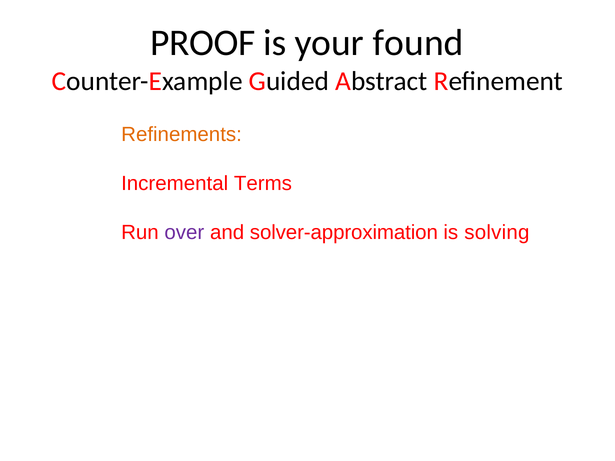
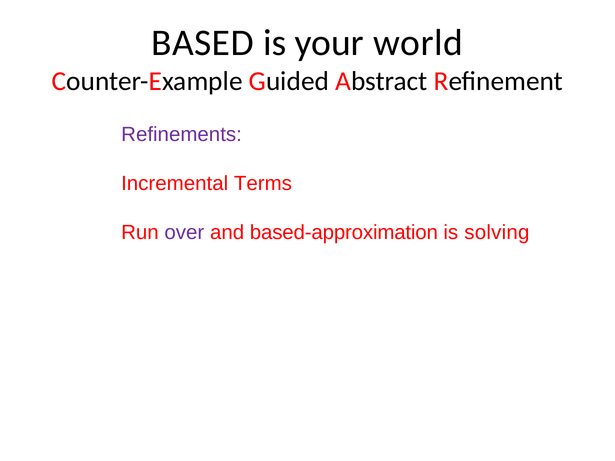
PROOF: PROOF -> BASED (202, 43)
found: found -> world (418, 43)
Refinements colour: orange -> purple (182, 134)
solver-approximation: solver-approximation -> based-approximation (344, 233)
